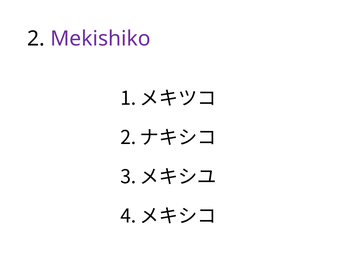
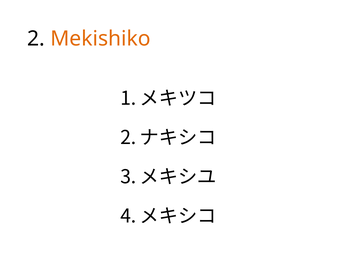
Mekishiko colour: purple -> orange (100, 39)
